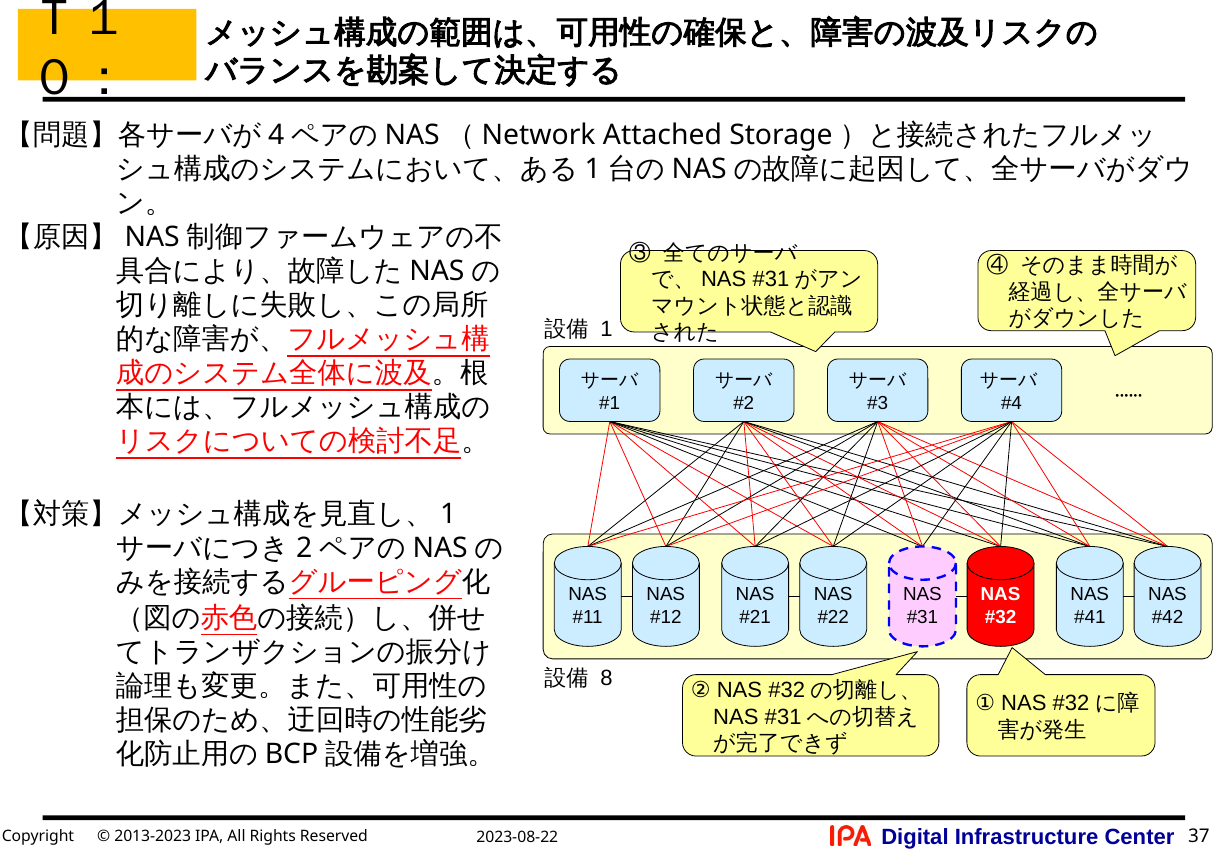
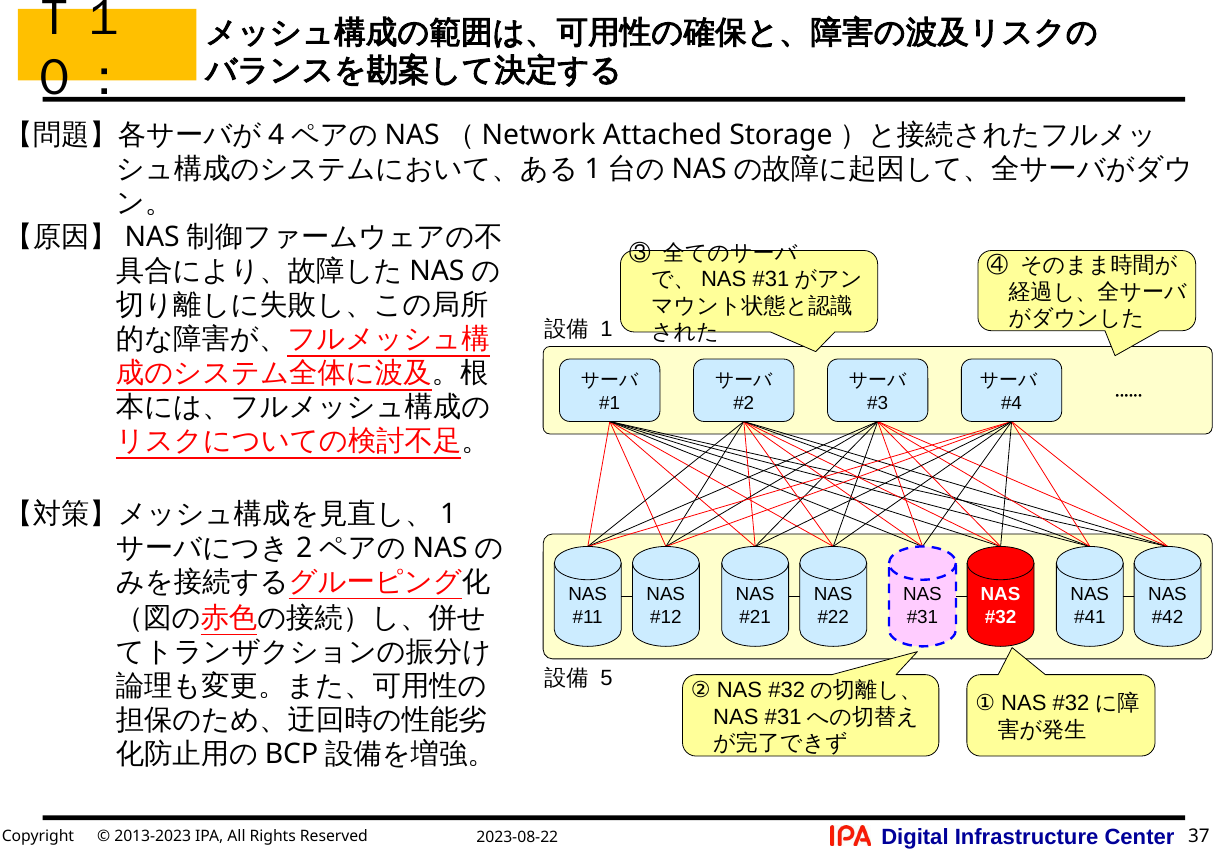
8: 8 -> 5 (607, 678)
